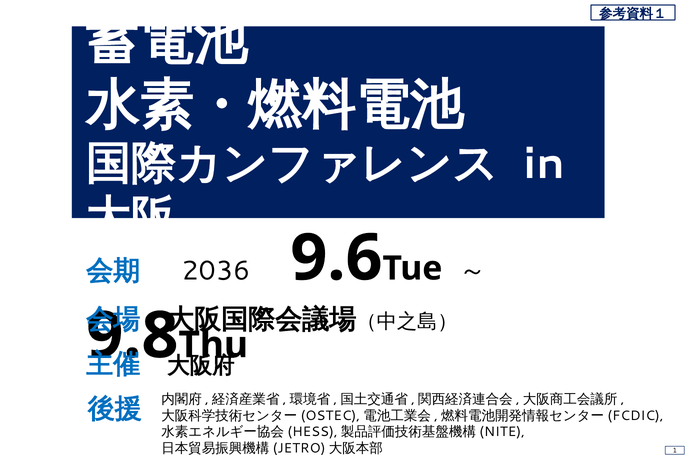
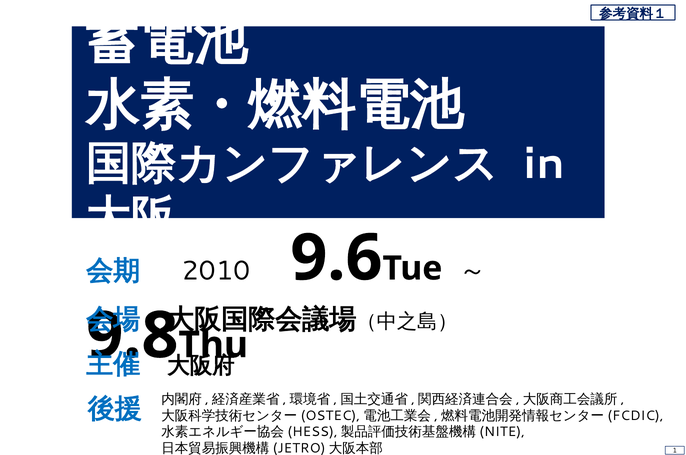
2036: 2036 -> 2010 (216, 270)
